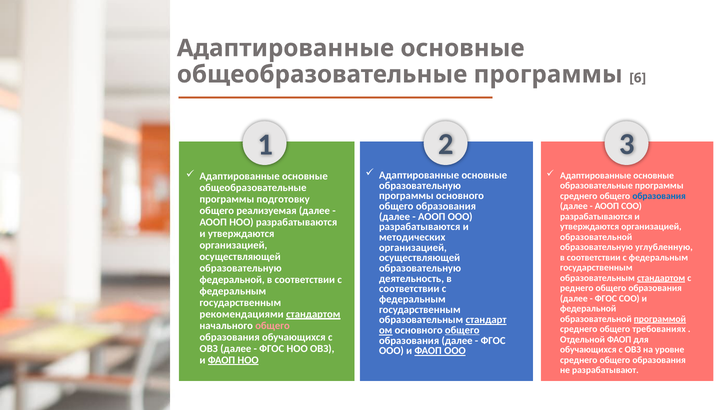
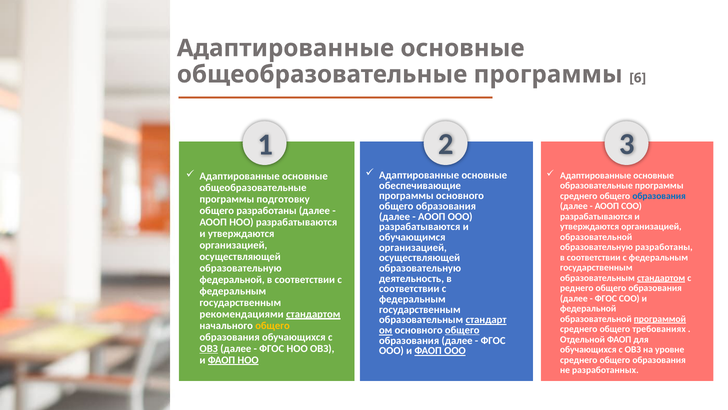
образовательную: образовательную -> обеспечивающие (420, 185)
общего реализуемая: реализуемая -> разработаны (267, 210)
методических: методических -> обучающимся (412, 237)
образовательную углубленную: углубленную -> разработаны (664, 247)
общего colour: pink -> yellow (272, 325)
ОВЗ underline: none -> present (209, 348)
разрабатывают: разрабатывают -> разработанных (605, 370)
